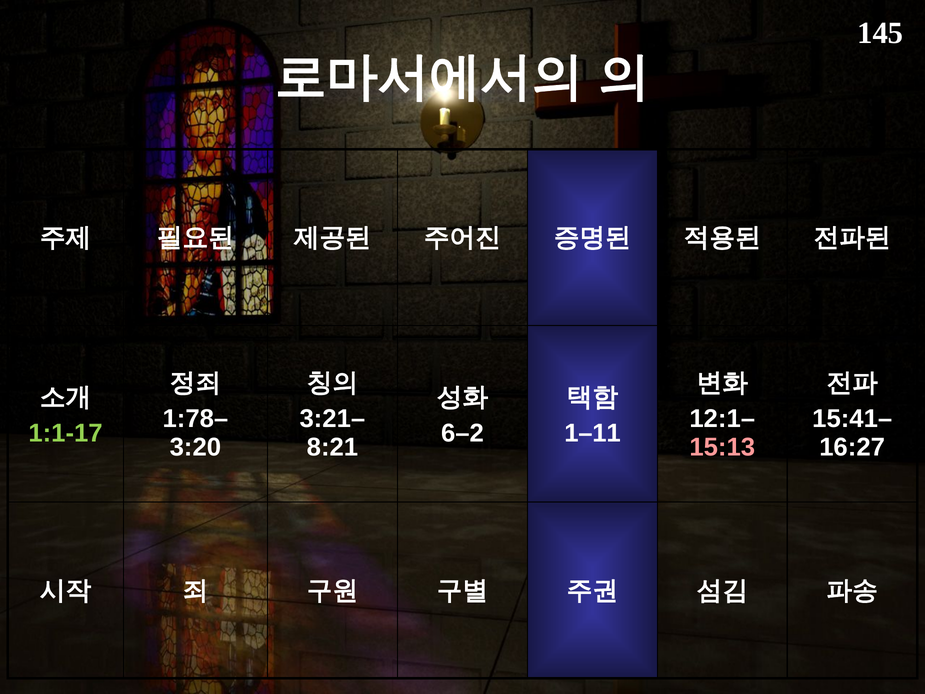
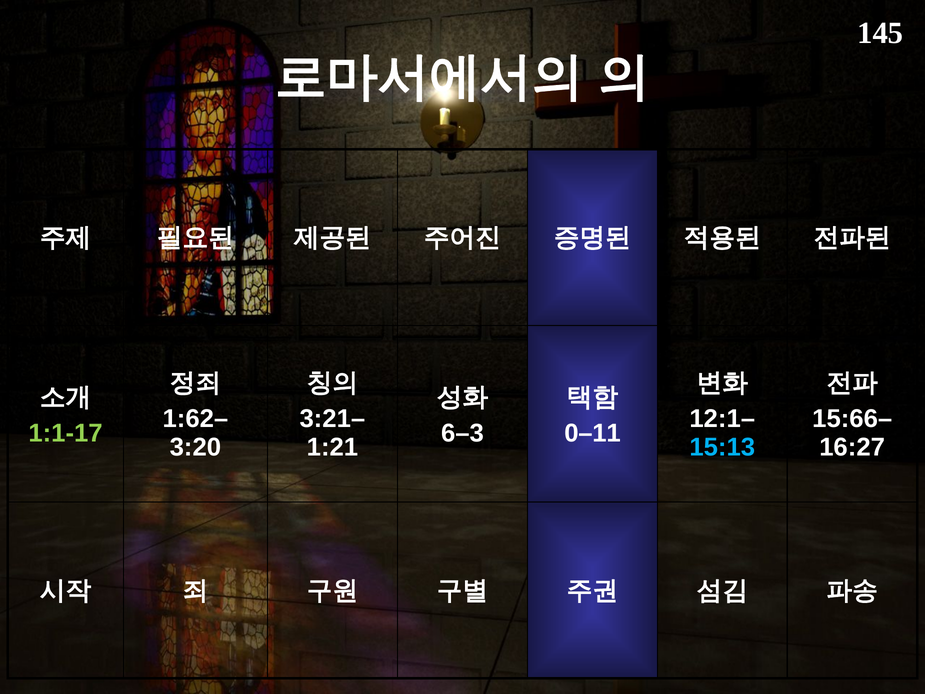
1:78–: 1:78– -> 1:62– (195, 419)
15:41–: 15:41– -> 15:66– (852, 419)
6–2: 6–2 -> 6–3 (462, 433)
1–11: 1–11 -> 0–11 (593, 433)
8:21: 8:21 -> 1:21 (332, 447)
15:13 colour: pink -> light blue (722, 447)
